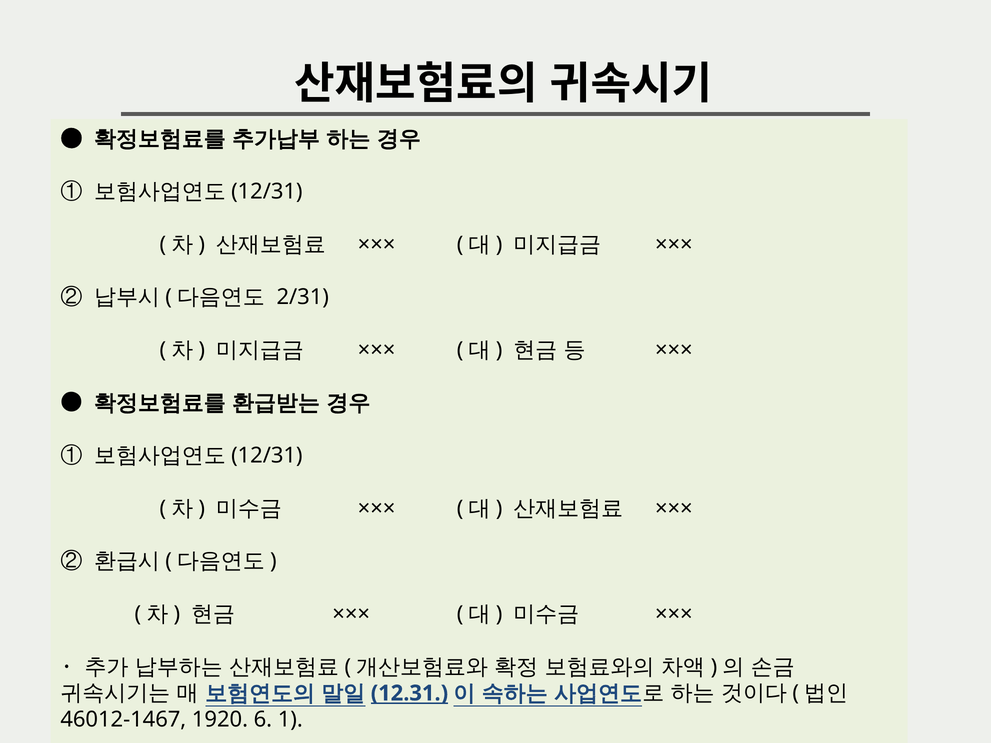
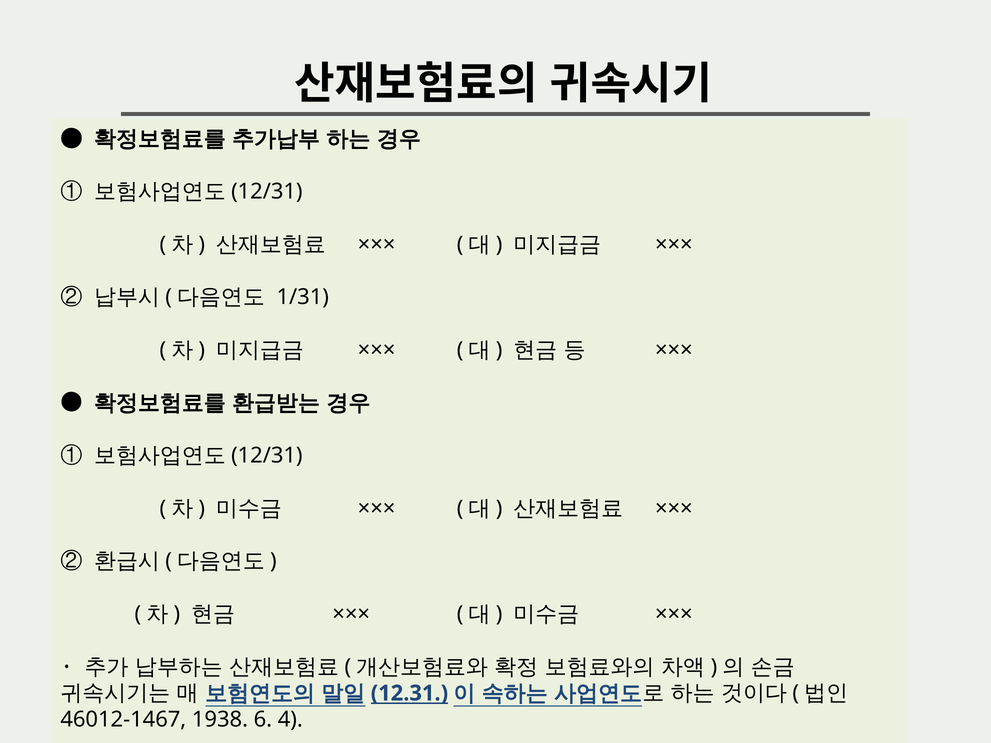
2/31: 2/31 -> 1/31 (303, 297)
1920: 1920 -> 1938 (220, 720)
1: 1 -> 4 (290, 720)
